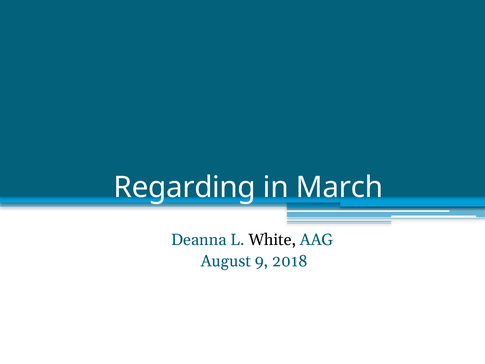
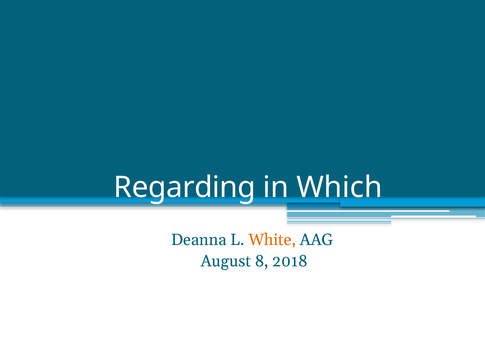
March: March -> Which (339, 187)
White colour: black -> orange (272, 240)
9: 9 -> 8 (262, 261)
